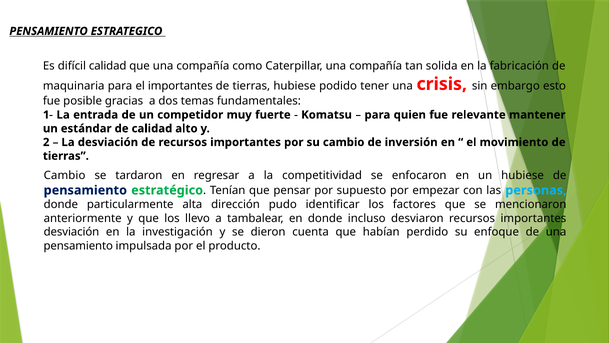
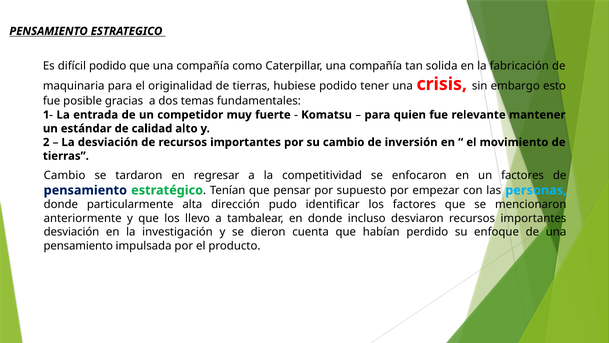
difícil calidad: calidad -> podido (108, 66)
el importantes: importantes -> originalidad (180, 86)
un hubiese: hubiese -> factores (523, 175)
